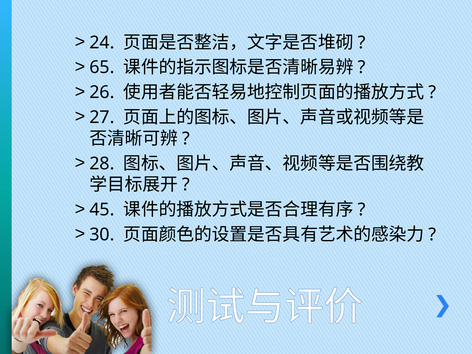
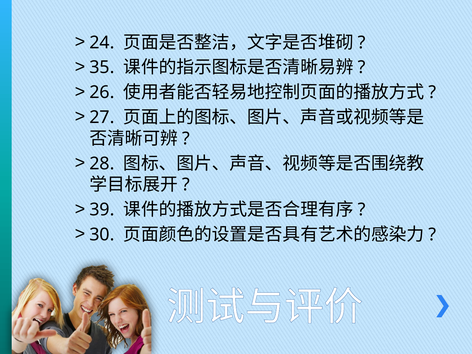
65: 65 -> 35 (102, 67)
45: 45 -> 39 (102, 210)
